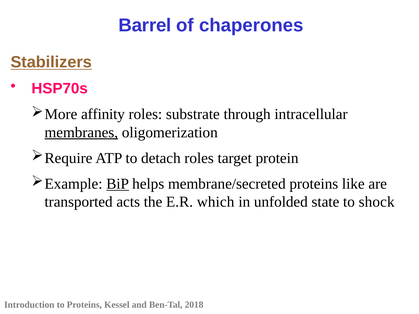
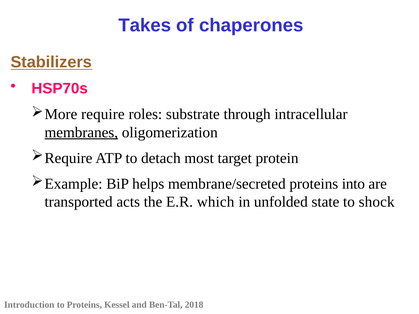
Barrel: Barrel -> Takes (145, 25)
affinity: affinity -> require (103, 114)
detach roles: roles -> most (199, 158)
BiP underline: present -> none (118, 184)
like: like -> into (353, 184)
